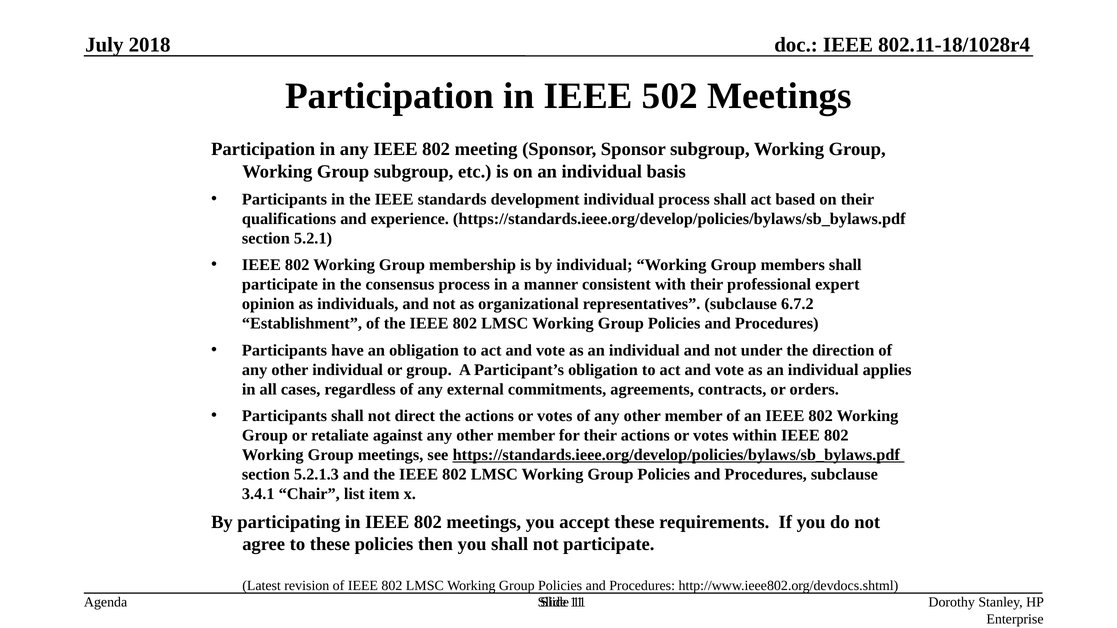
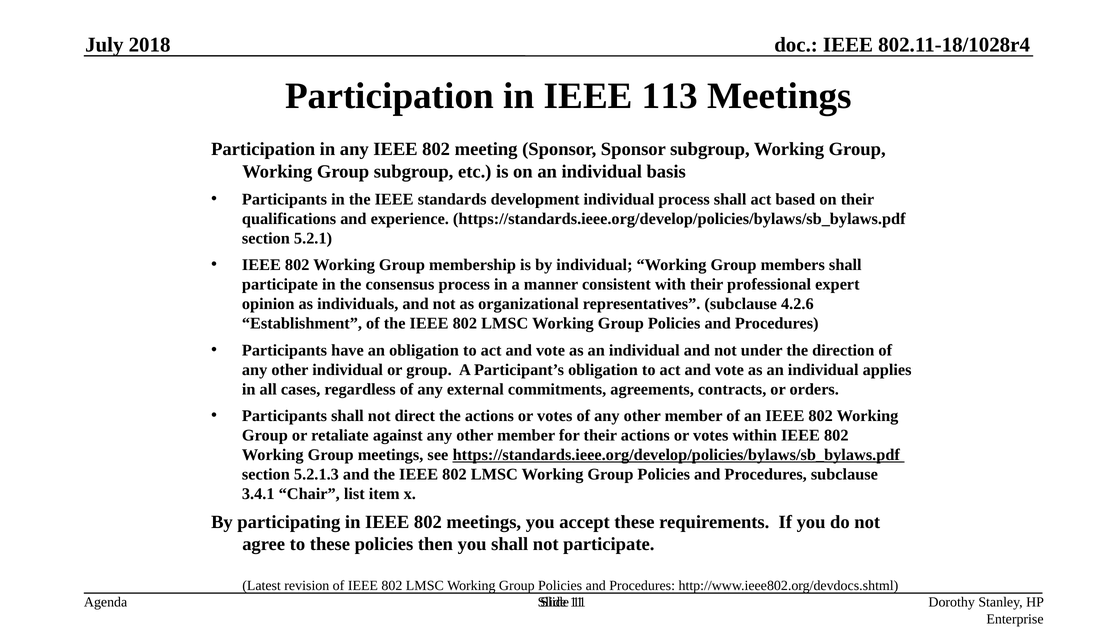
502: 502 -> 113 (670, 96)
6.7.2: 6.7.2 -> 4.2.6 (797, 304)
